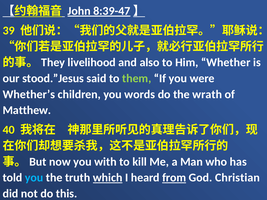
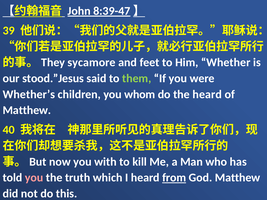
livelihood: livelihood -> sycamore (92, 63)
also: also -> feet (150, 63)
words: words -> whom (140, 94)
the wrath: wrath -> heard (207, 94)
you colour: light blue -> pink (34, 178)
which underline: present -> none (108, 178)
God Christian: Christian -> Matthew (238, 178)
